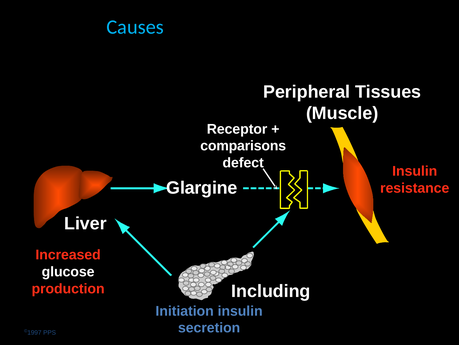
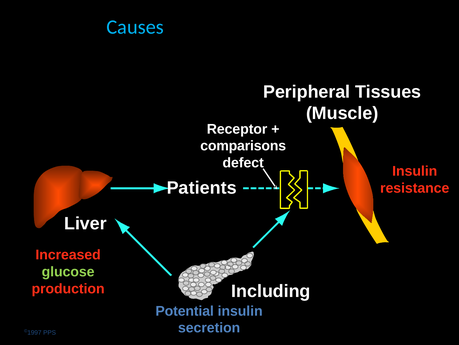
Glargine: Glargine -> Patients (202, 188)
glucose colour: white -> light green (68, 271)
Initiation: Initiation -> Potential (185, 310)
